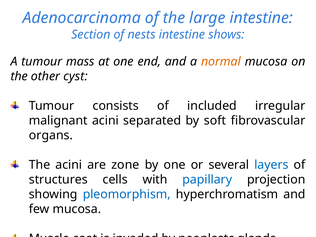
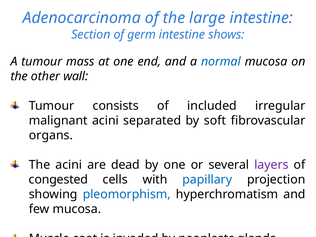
nests: nests -> germ (142, 35)
normal colour: orange -> blue (221, 62)
cyst: cyst -> wall (76, 76)
zone: zone -> dead (125, 165)
layers colour: blue -> purple (271, 165)
structures: structures -> congested (58, 180)
